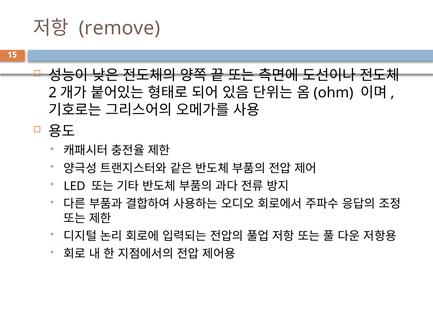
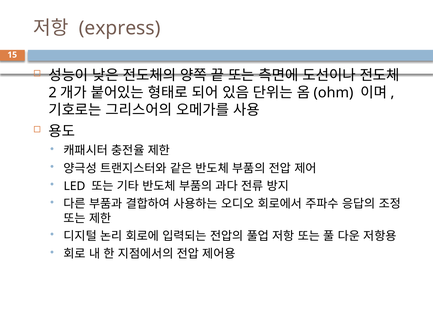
remove: remove -> express (120, 28)
